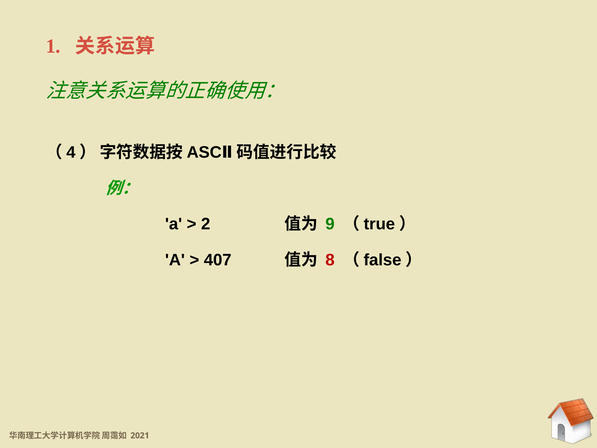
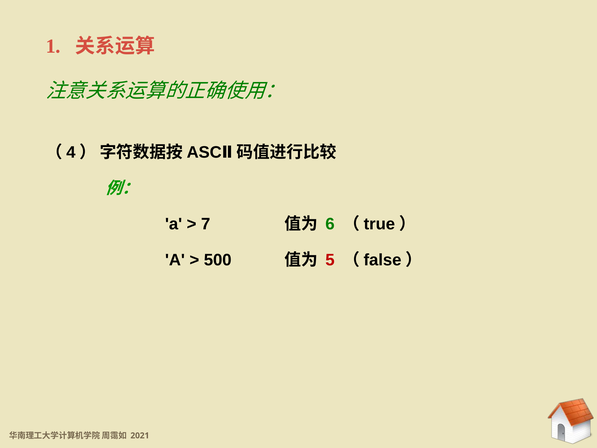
2: 2 -> 7 (206, 224)
9: 9 -> 6 (330, 224)
407: 407 -> 500 (218, 260)
8: 8 -> 5 (330, 260)
